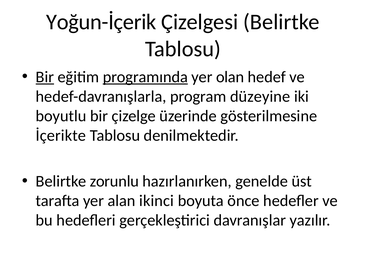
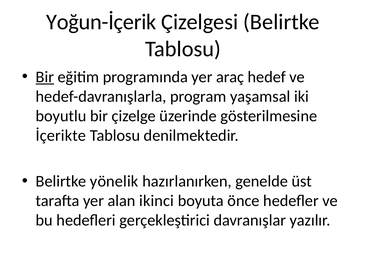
programında underline: present -> none (145, 77)
olan: olan -> araç (230, 77)
düzeyine: düzeyine -> yaşamsal (260, 96)
zorunlu: zorunlu -> yönelik (114, 181)
